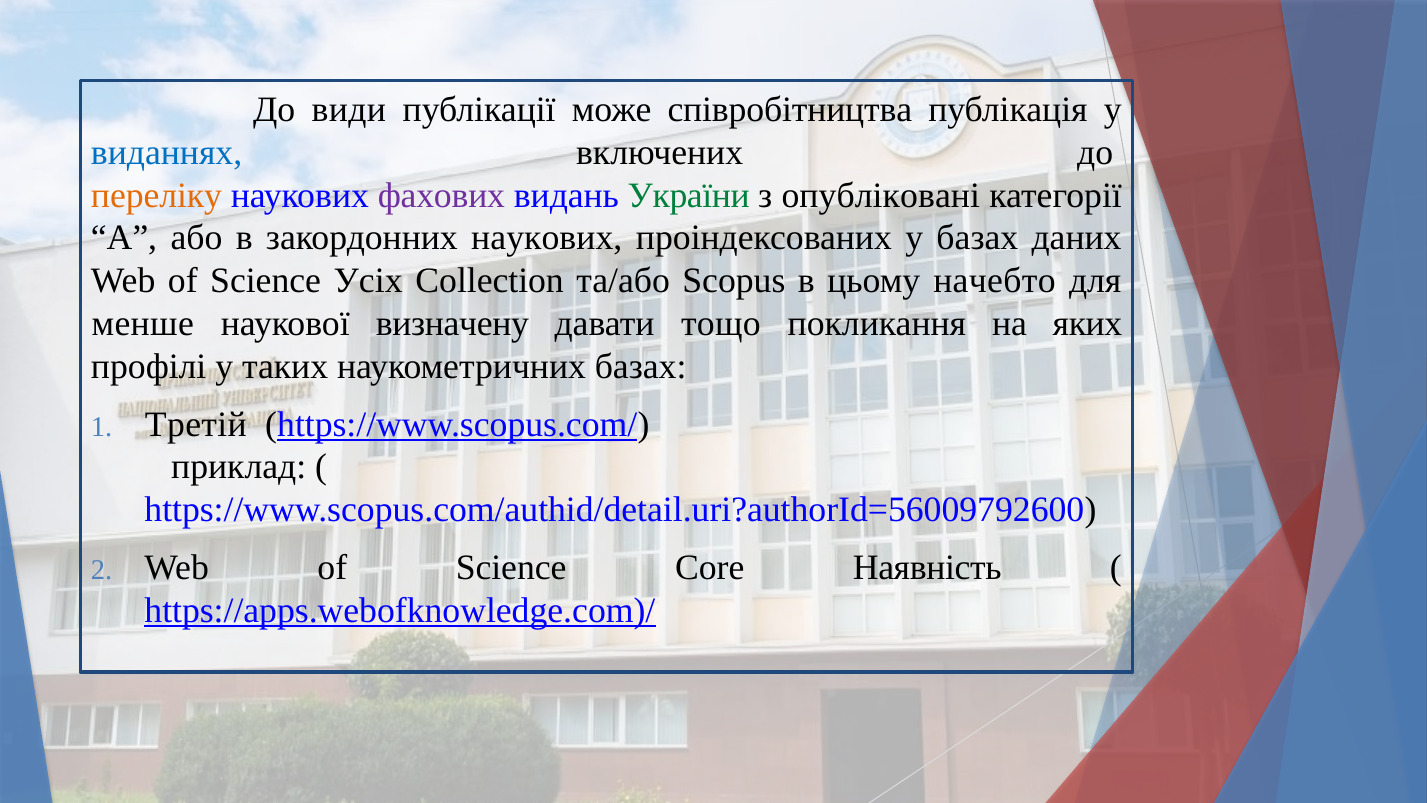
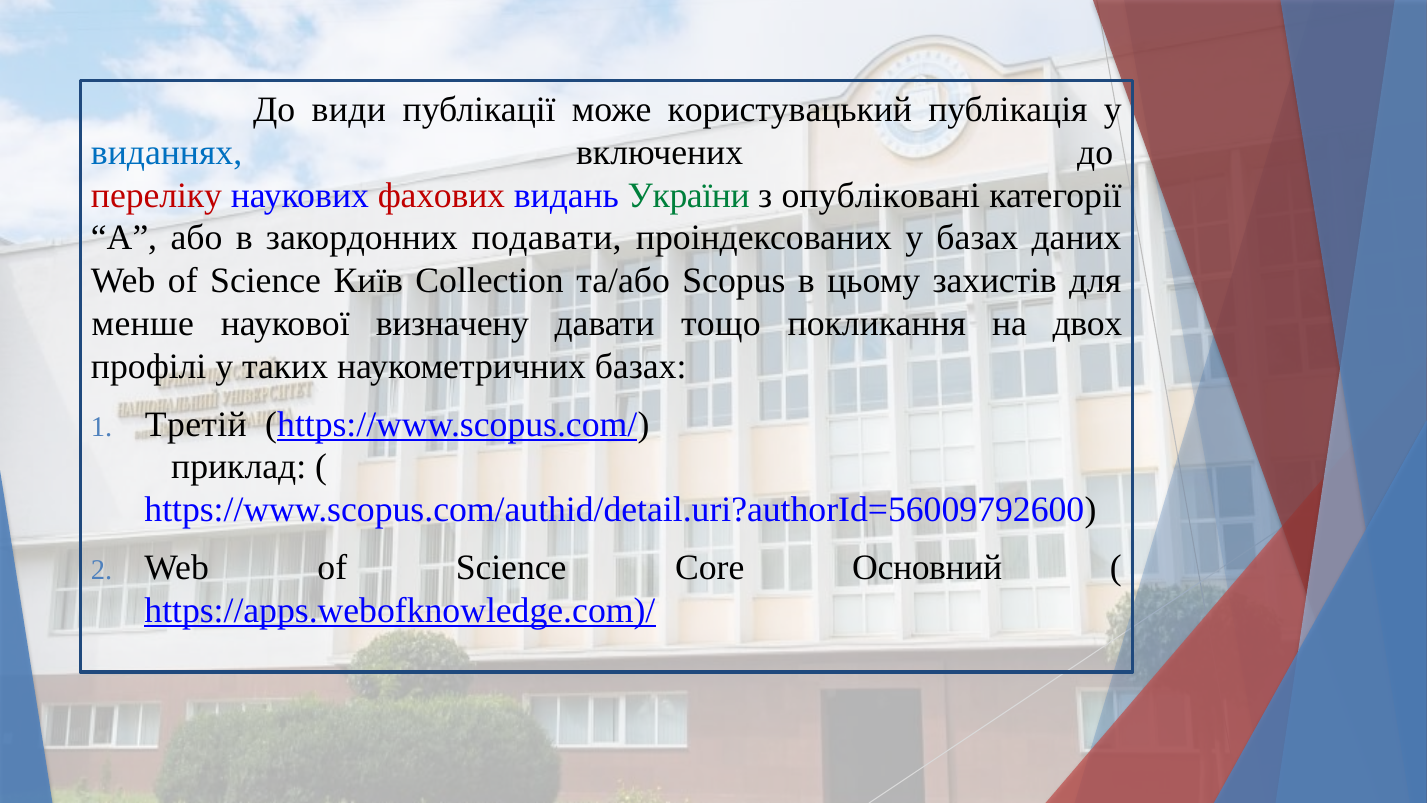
співробітництва: співробітництва -> користувацький (790, 110)
переліку colour: orange -> red (156, 195)
фахових colour: purple -> red (441, 195)
закордонних наукових: наукових -> подавати (547, 238)
Усіх: Усіх -> Київ (368, 281)
начебто: начебто -> захистів (995, 281)
яких: яких -> двох (1088, 324)
Наявність: Наявність -> Основний (927, 567)
